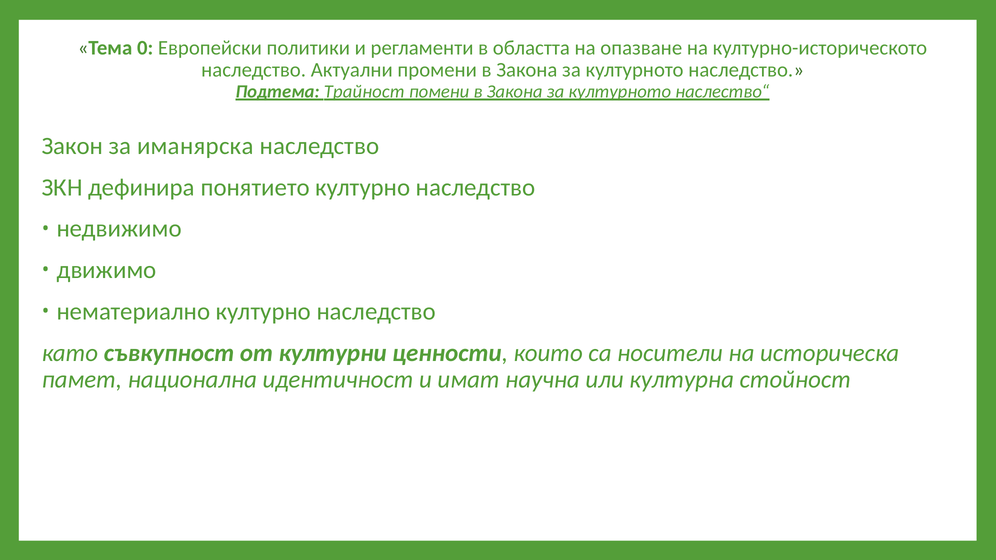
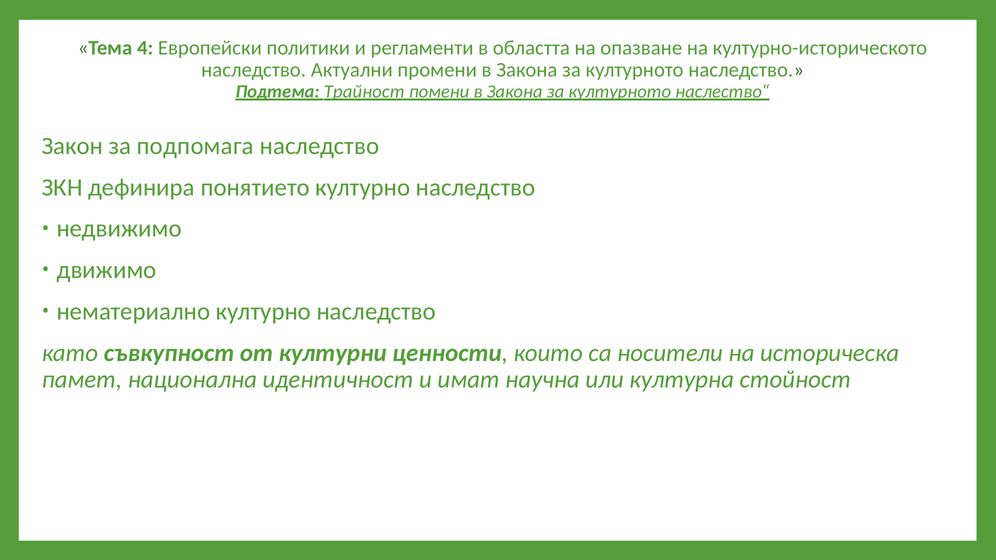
0: 0 -> 4 (145, 48)
иманярска: иманярска -> подпомага (195, 146)
